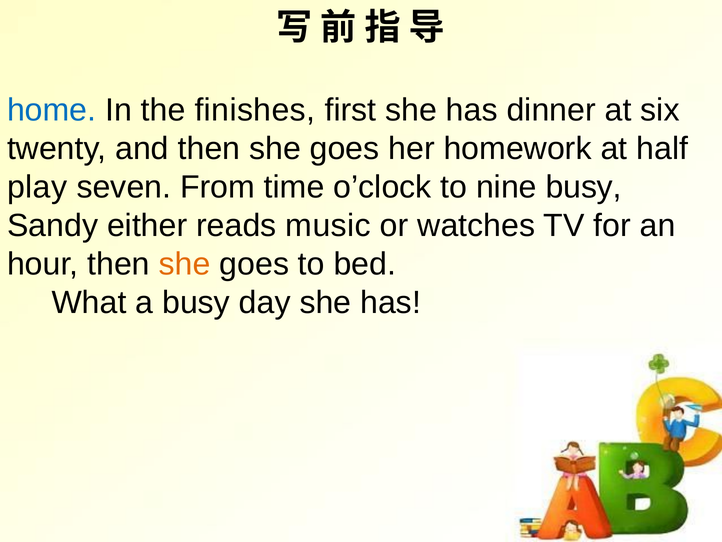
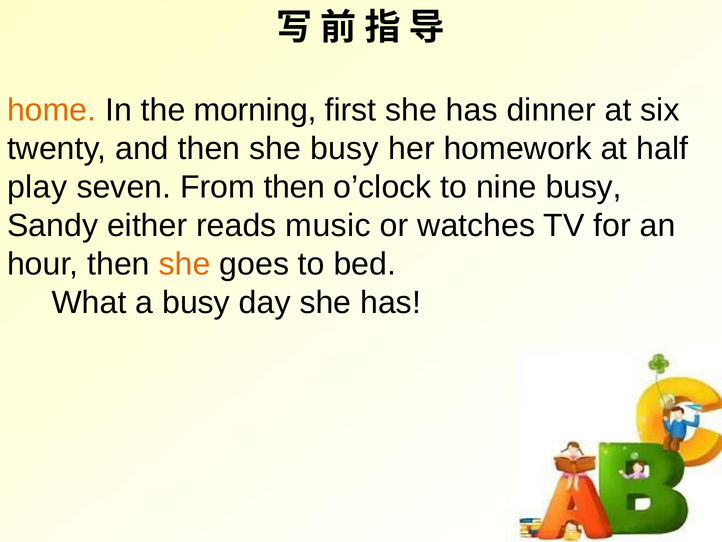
home colour: blue -> orange (52, 110)
finishes: finishes -> morning (255, 110)
and then she goes: goes -> busy (344, 148)
From time: time -> then (294, 187)
